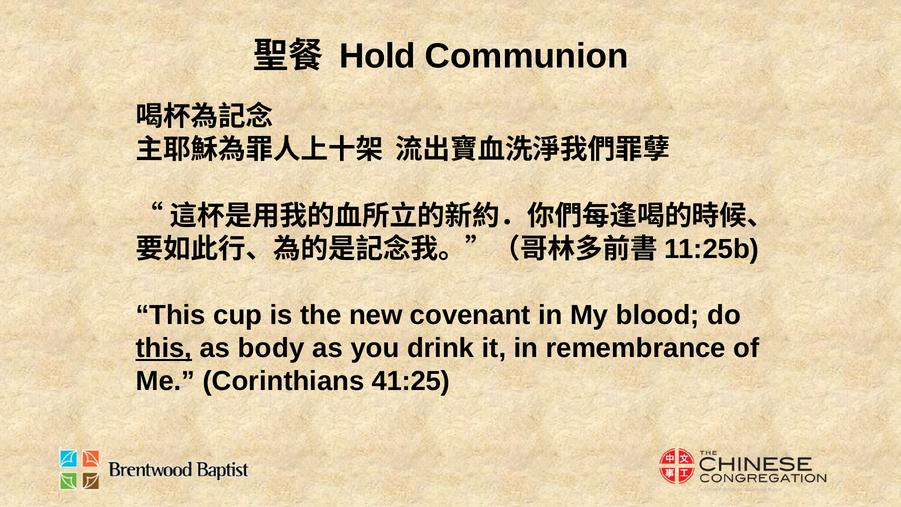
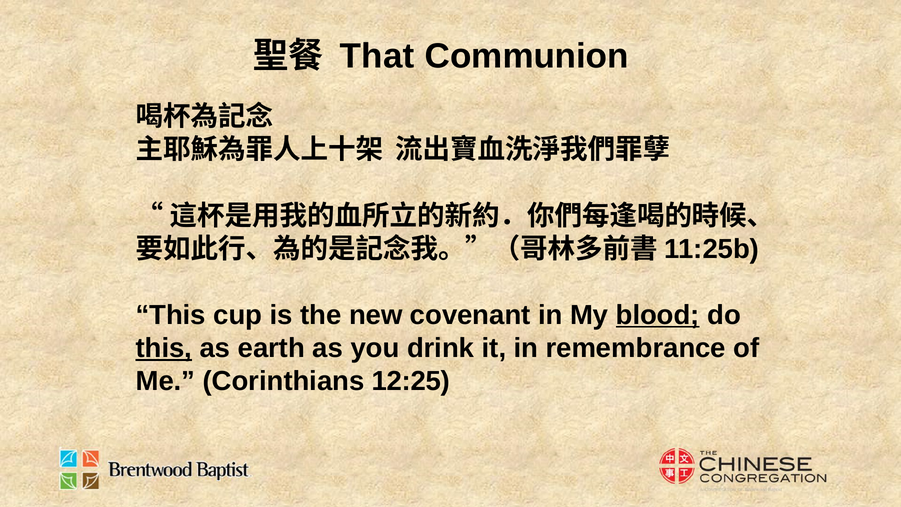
Hold: Hold -> That (377, 56)
blood underline: none -> present (658, 315)
body: body -> earth (271, 348)
41:25: 41:25 -> 12:25 (411, 381)
